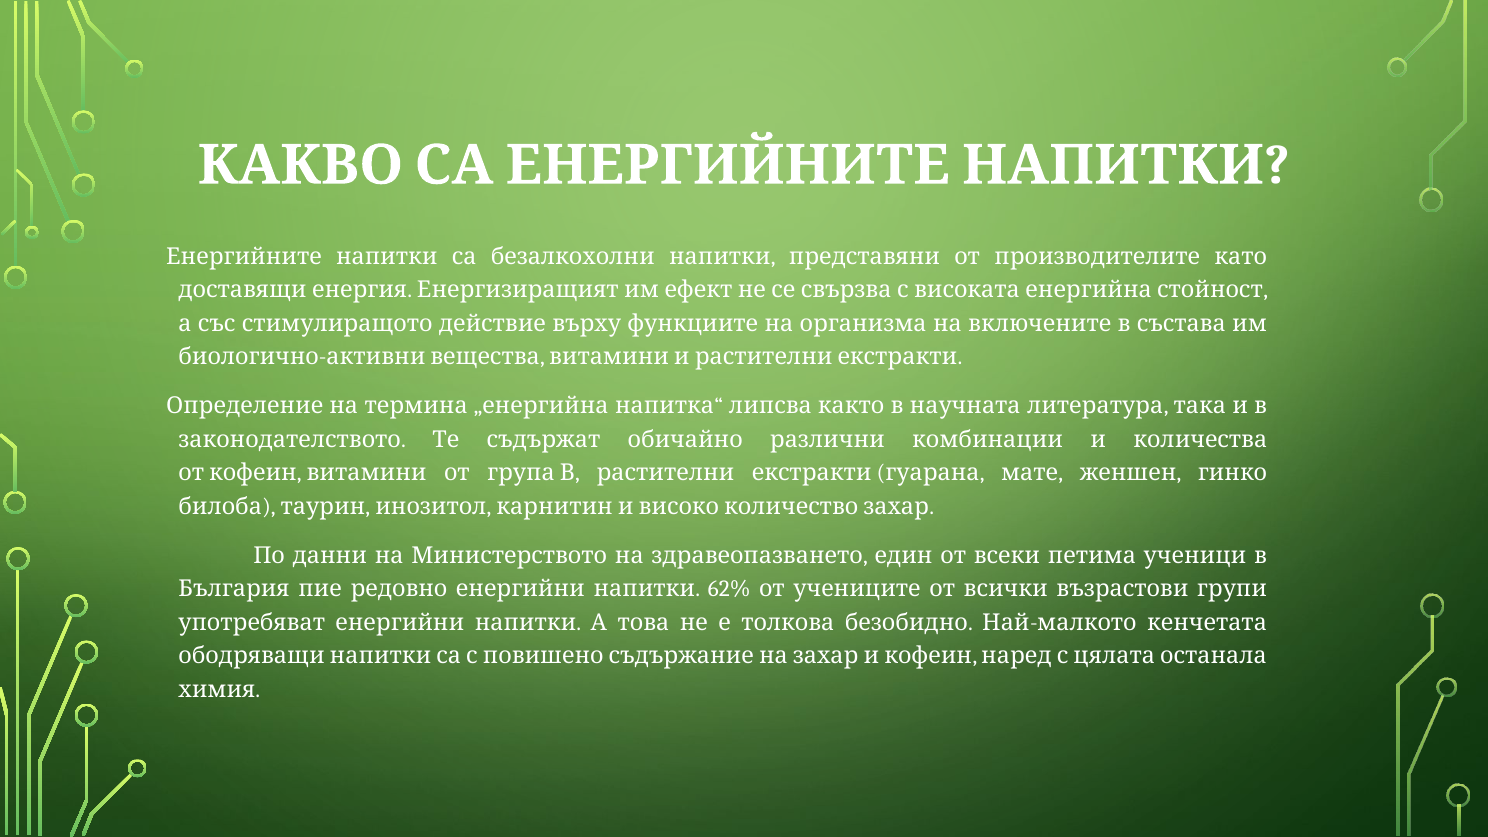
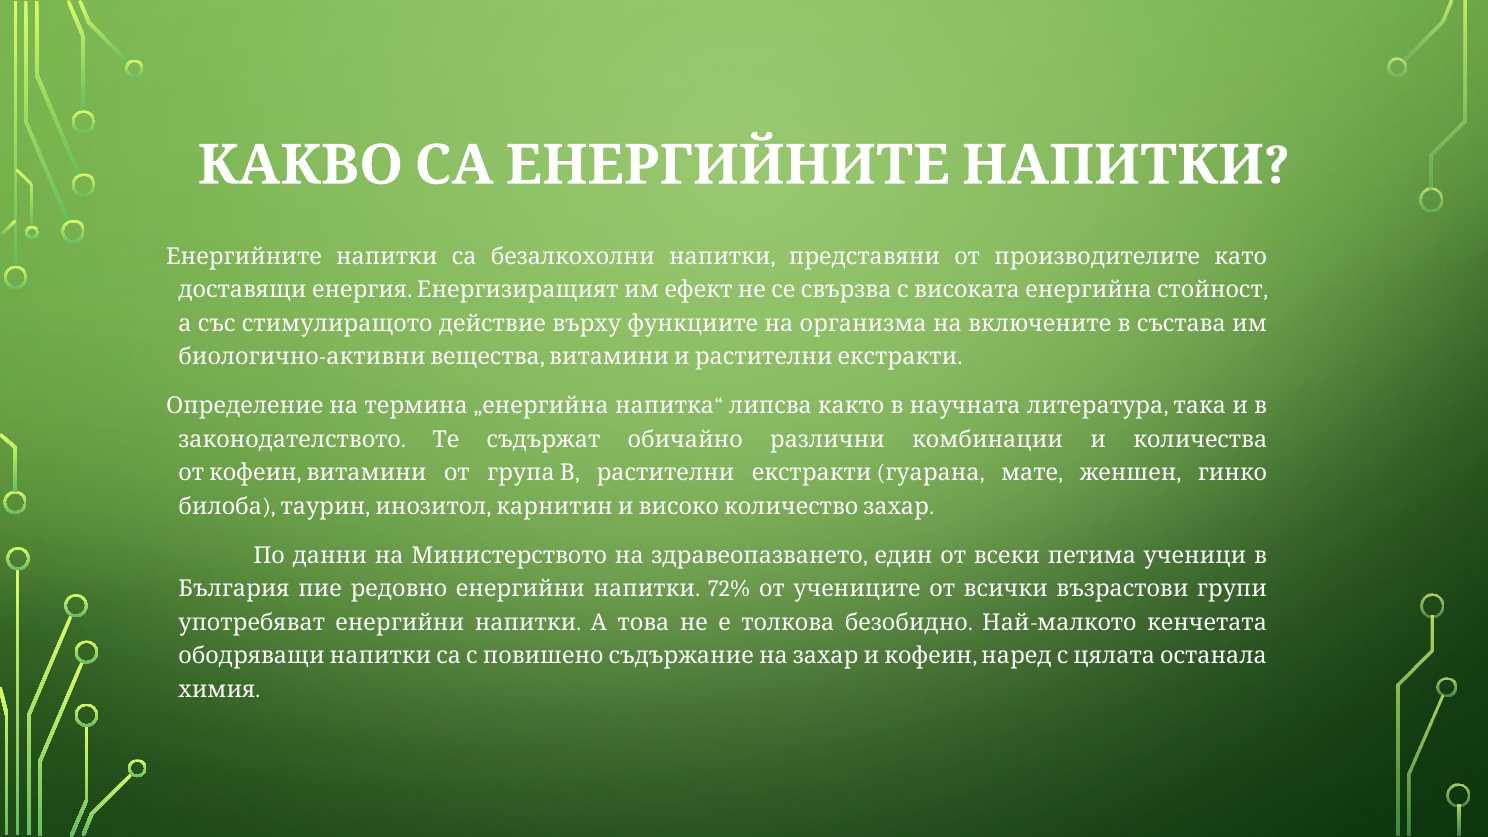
62%: 62% -> 72% (729, 589)
